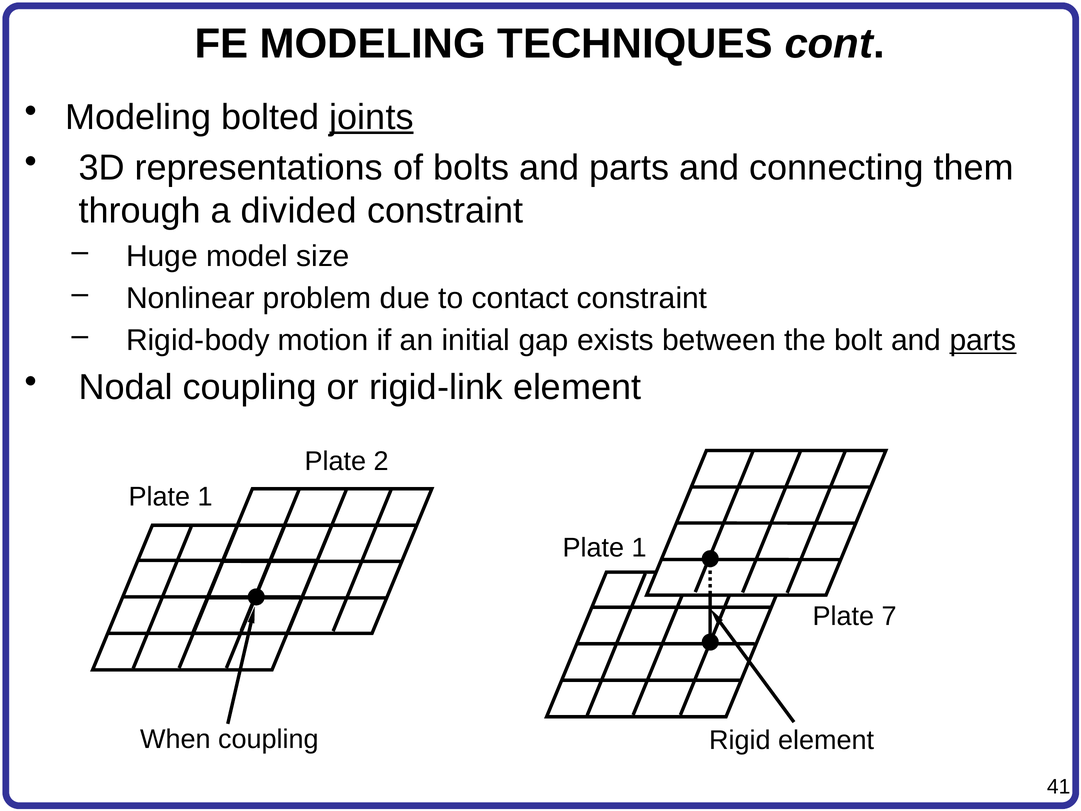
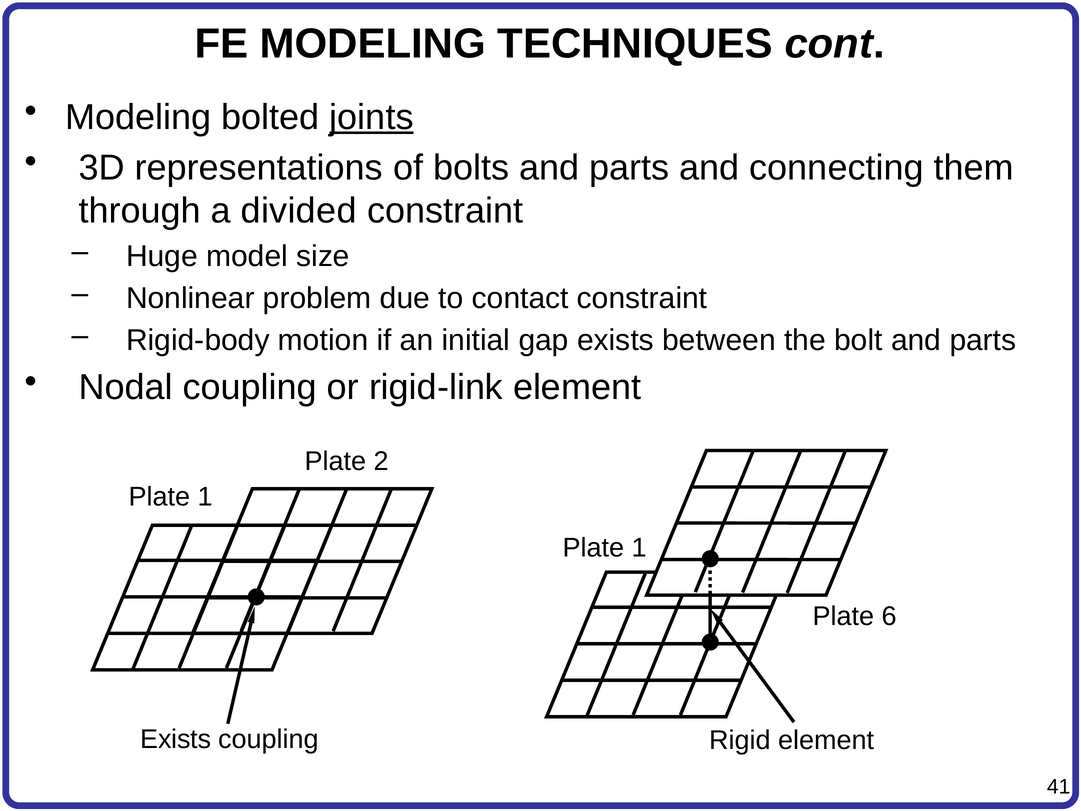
parts underline: present -> none (983, 340)
7: 7 -> 6 (889, 616)
When: When -> Exists (176, 739)
